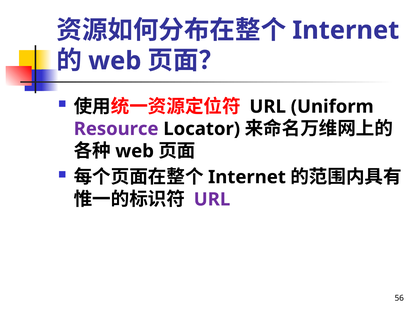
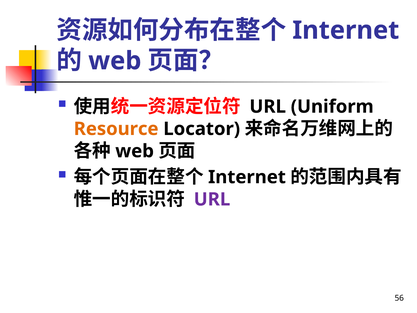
Resource colour: purple -> orange (116, 129)
